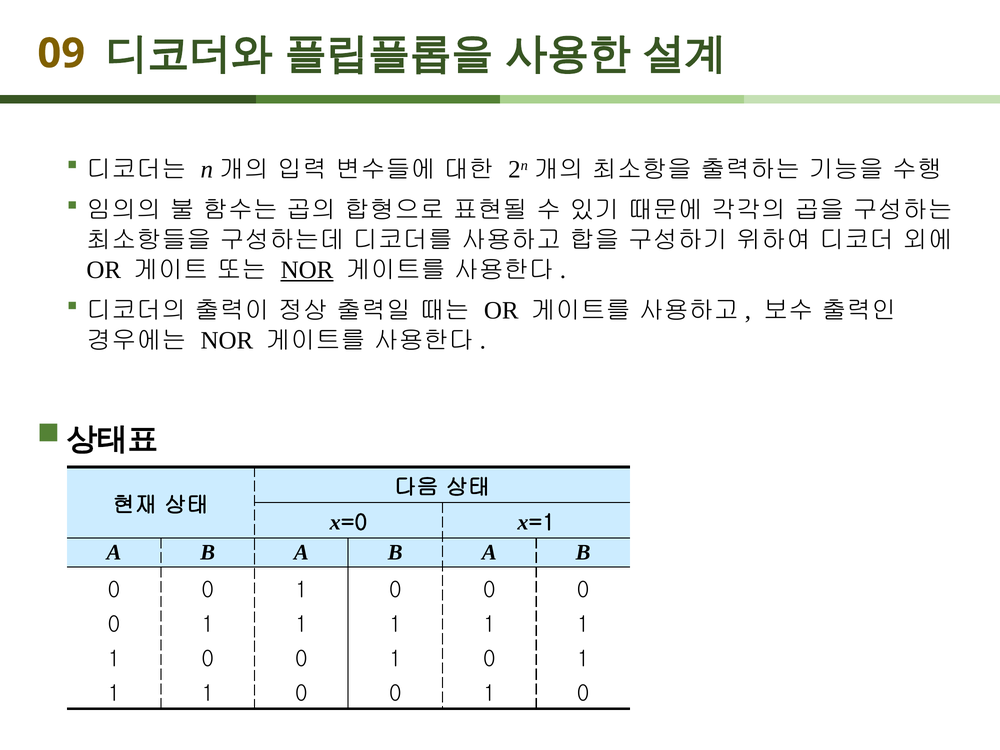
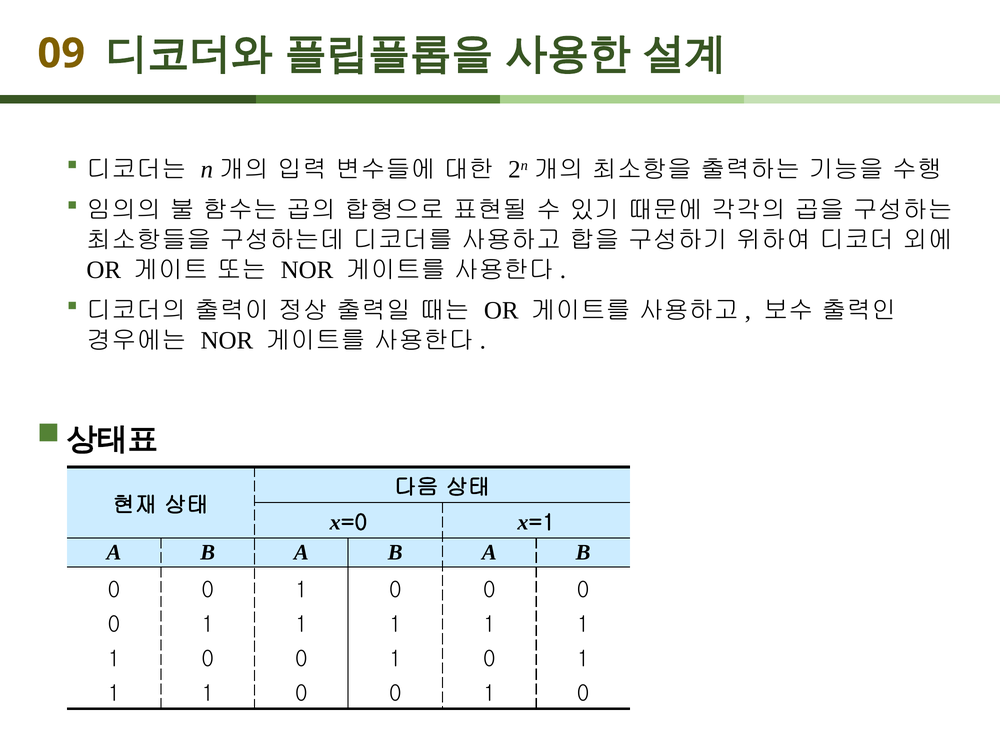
NOR underline: present -> none (307, 270)
